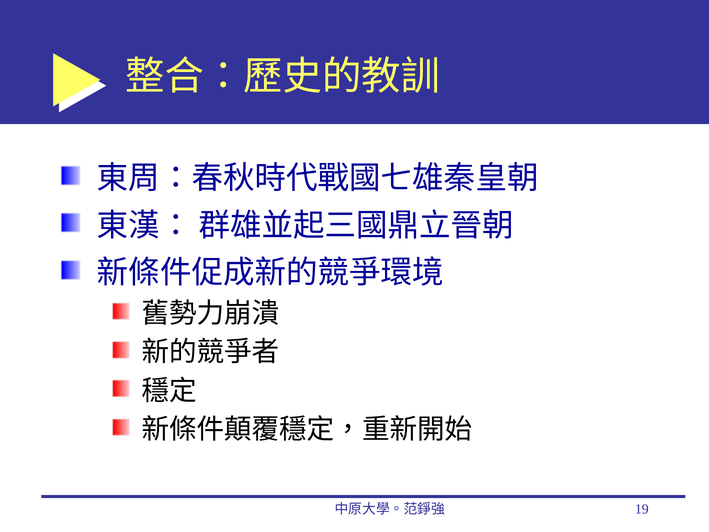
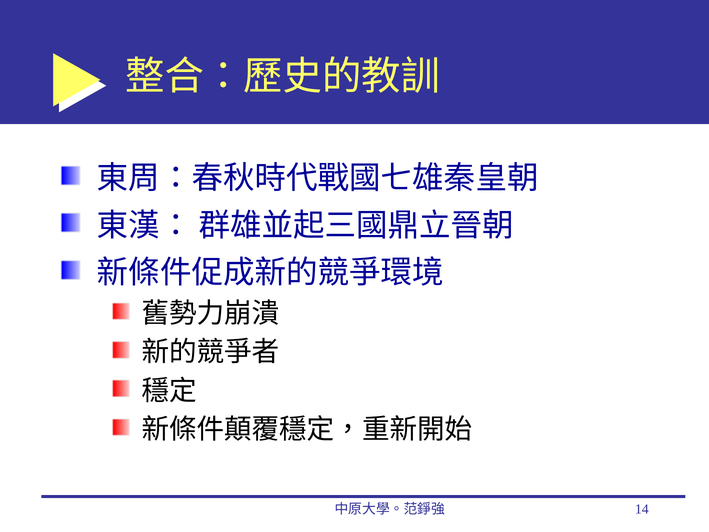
19: 19 -> 14 (642, 509)
